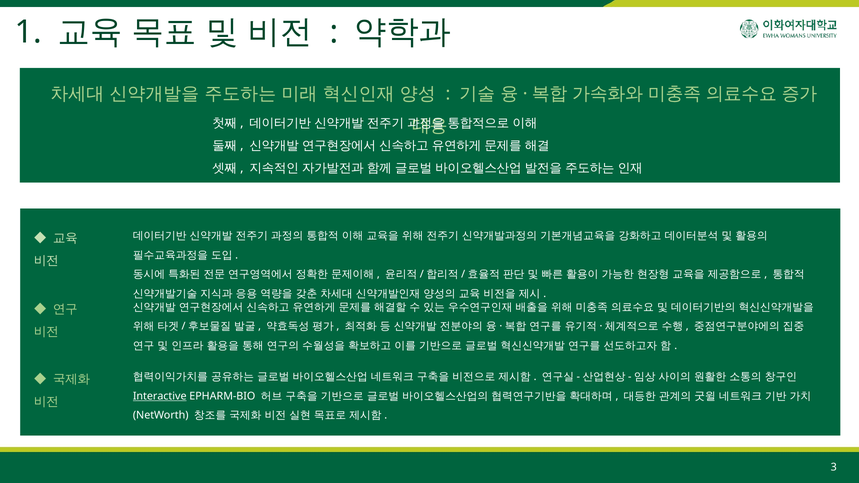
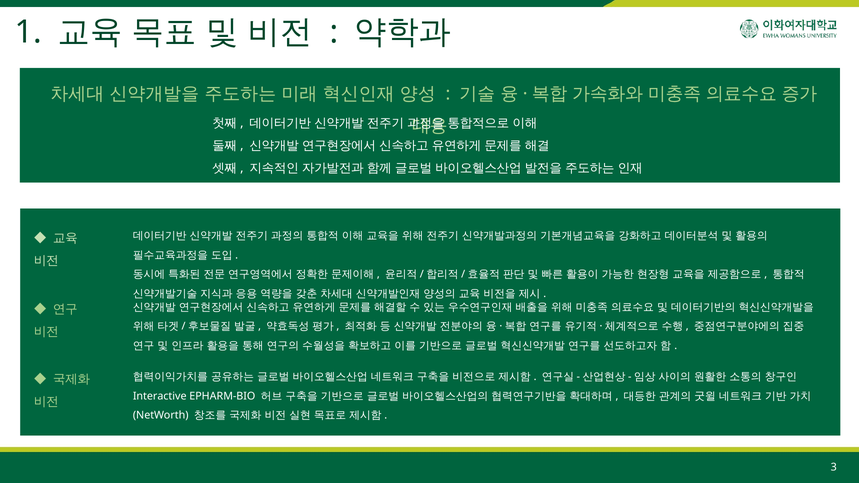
Interactive underline: present -> none (160, 396)
